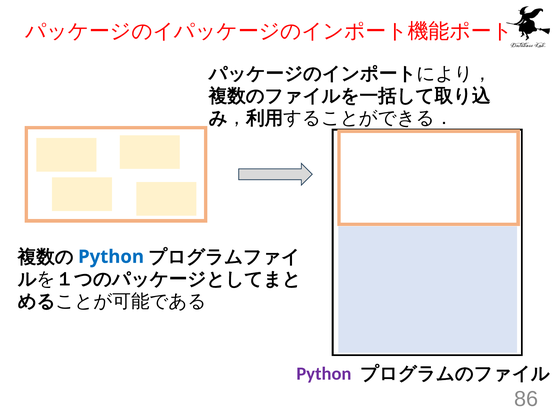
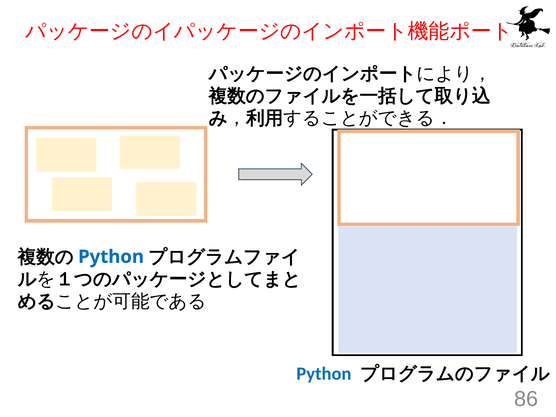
Python colour: purple -> blue (324, 374)
